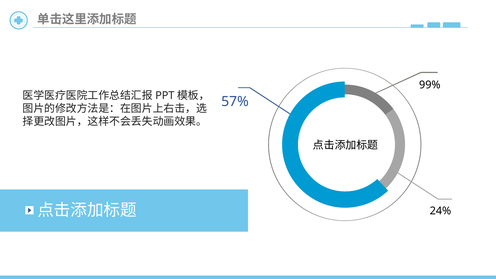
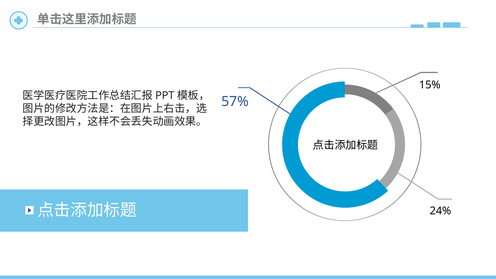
99%: 99% -> 15% (430, 85)
